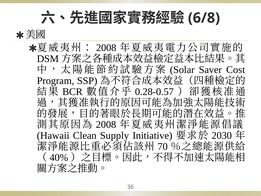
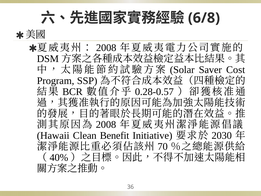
Supply: Supply -> Benefit (115, 135)
